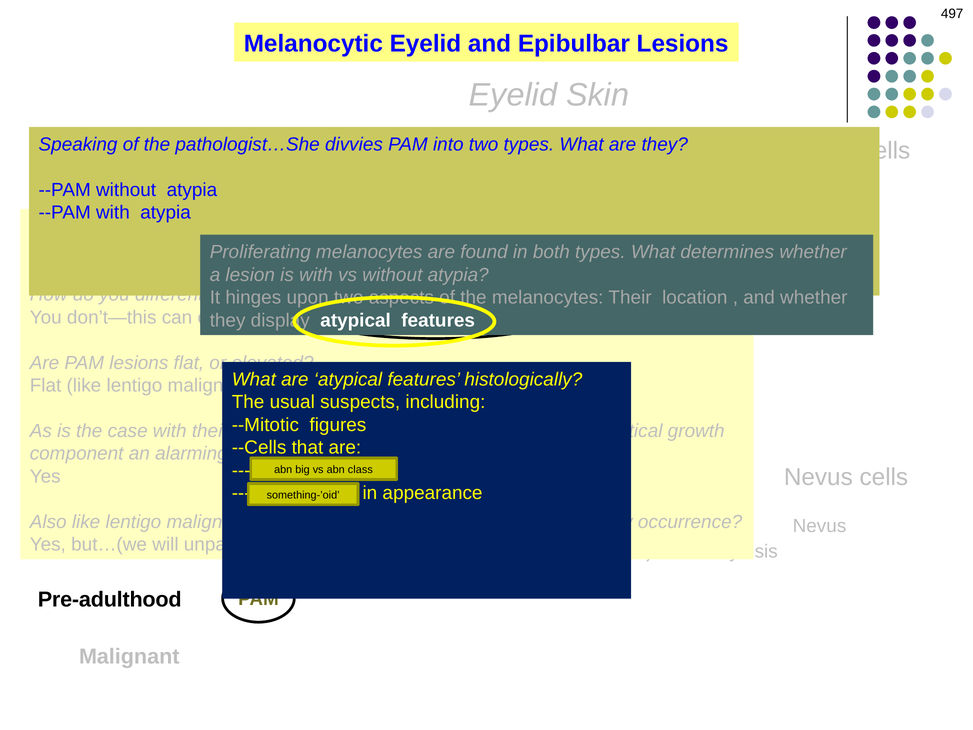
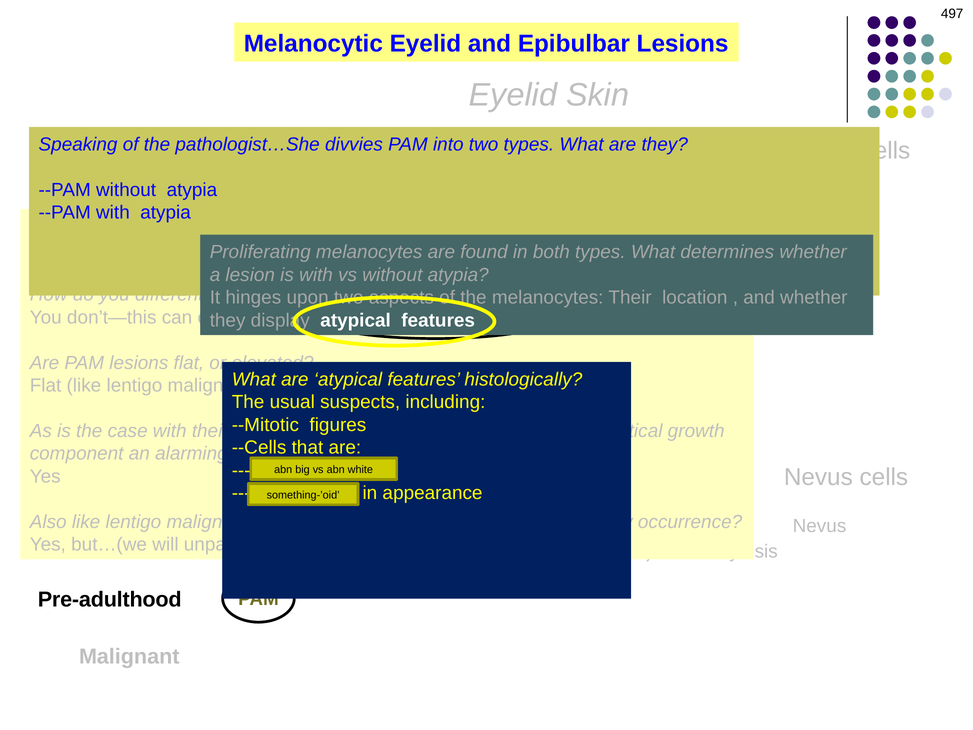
abn class: class -> white (360, 469)
